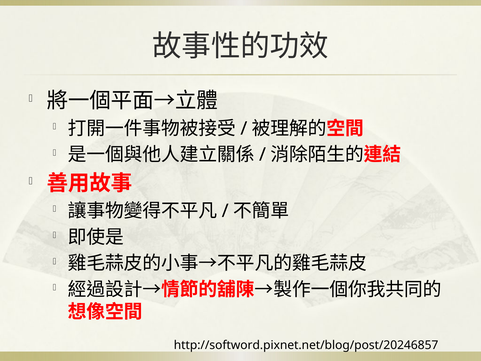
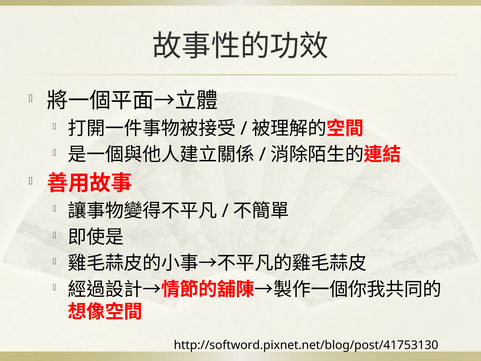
http://softword.pixnet.net/blog/post/20246857: http://softword.pixnet.net/blog/post/20246857 -> http://softword.pixnet.net/blog/post/41753130 (306, 345)
